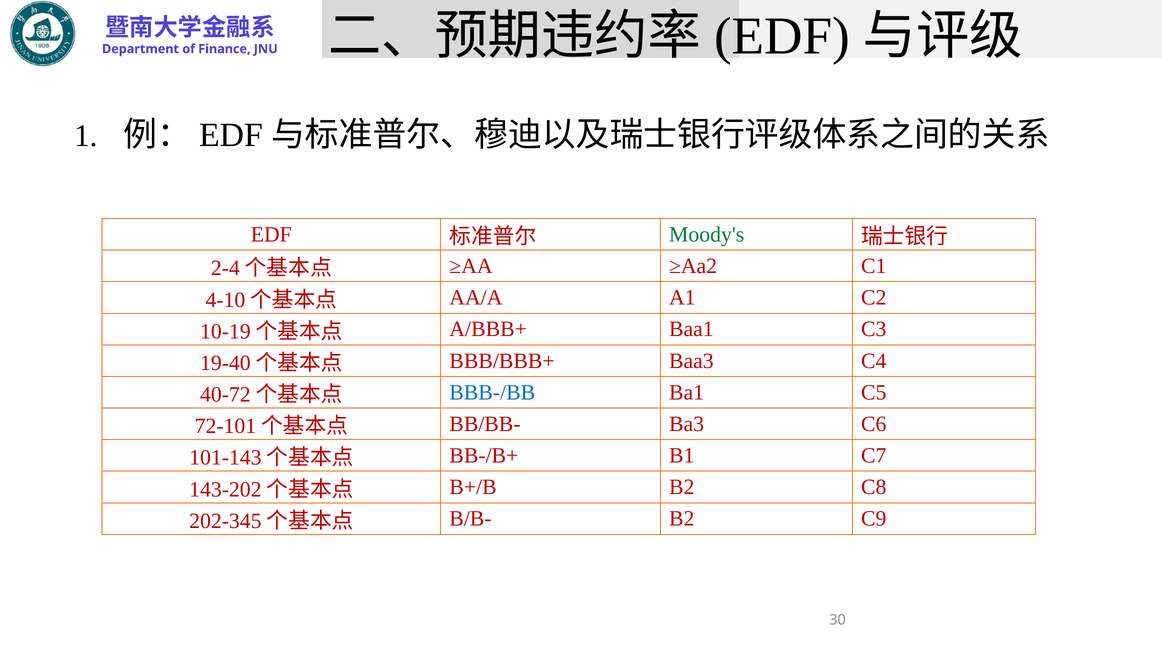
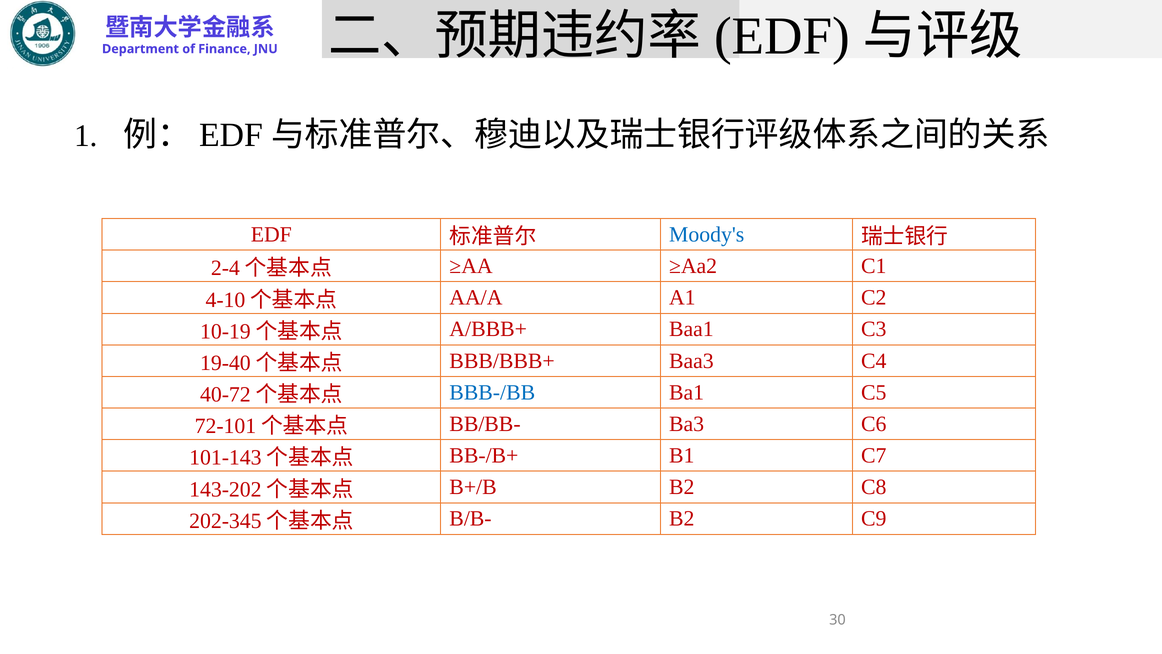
Moody's colour: green -> blue (707, 234)
